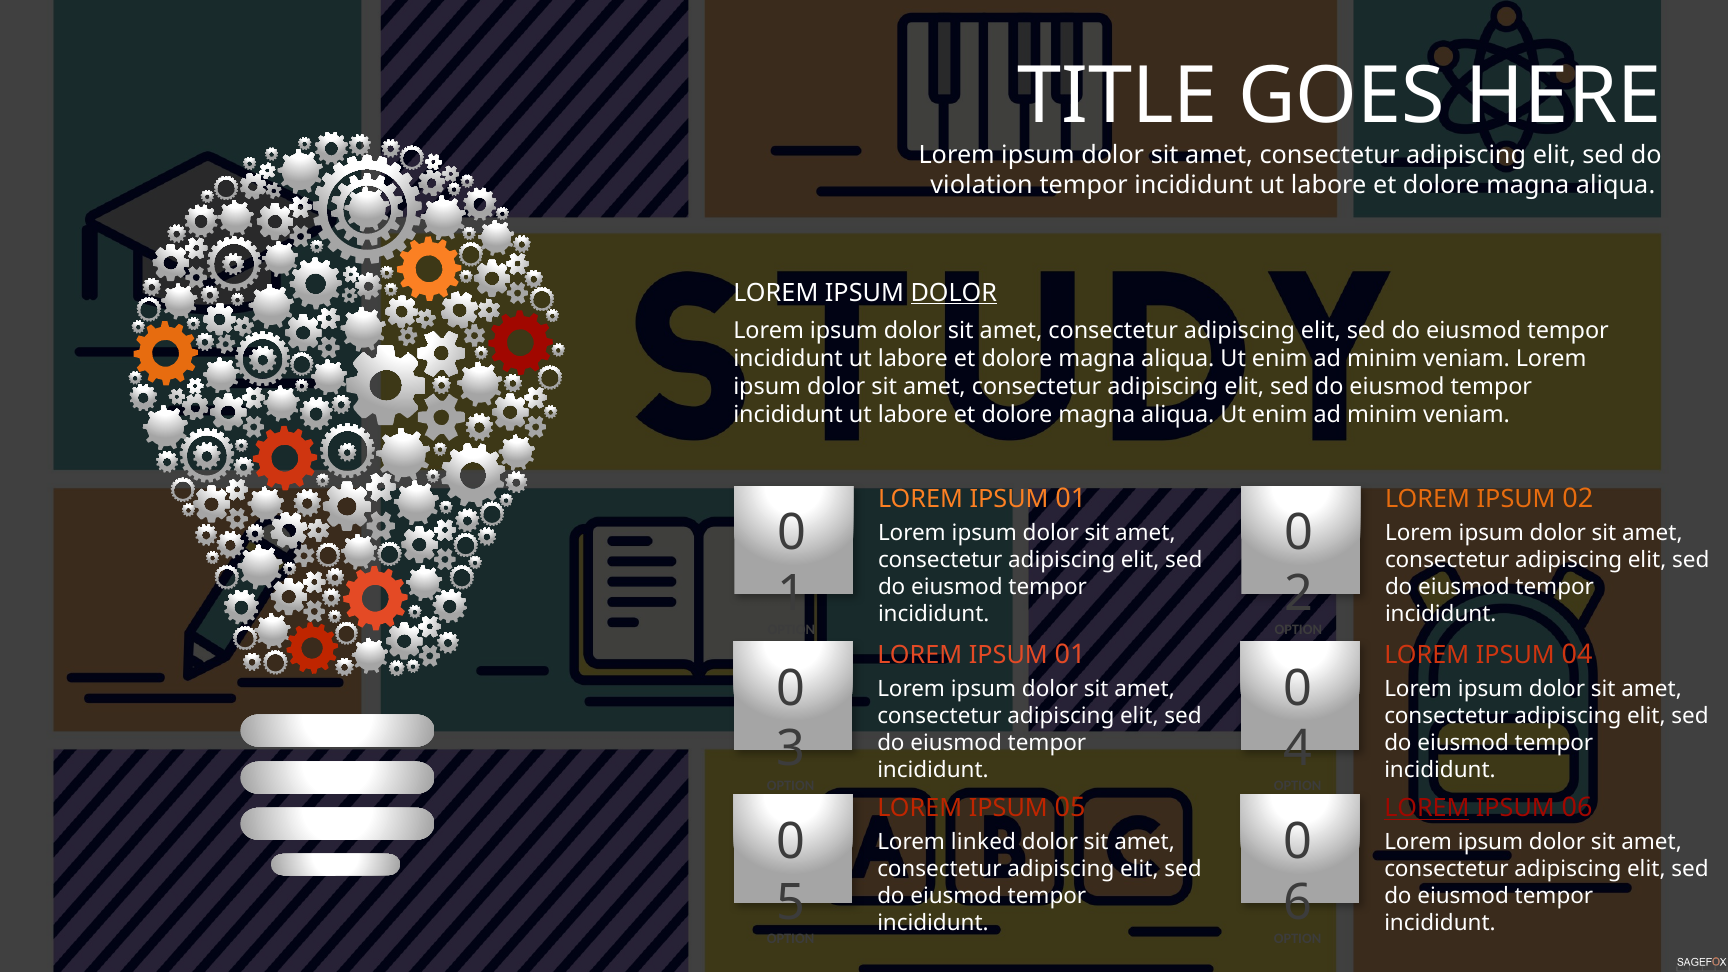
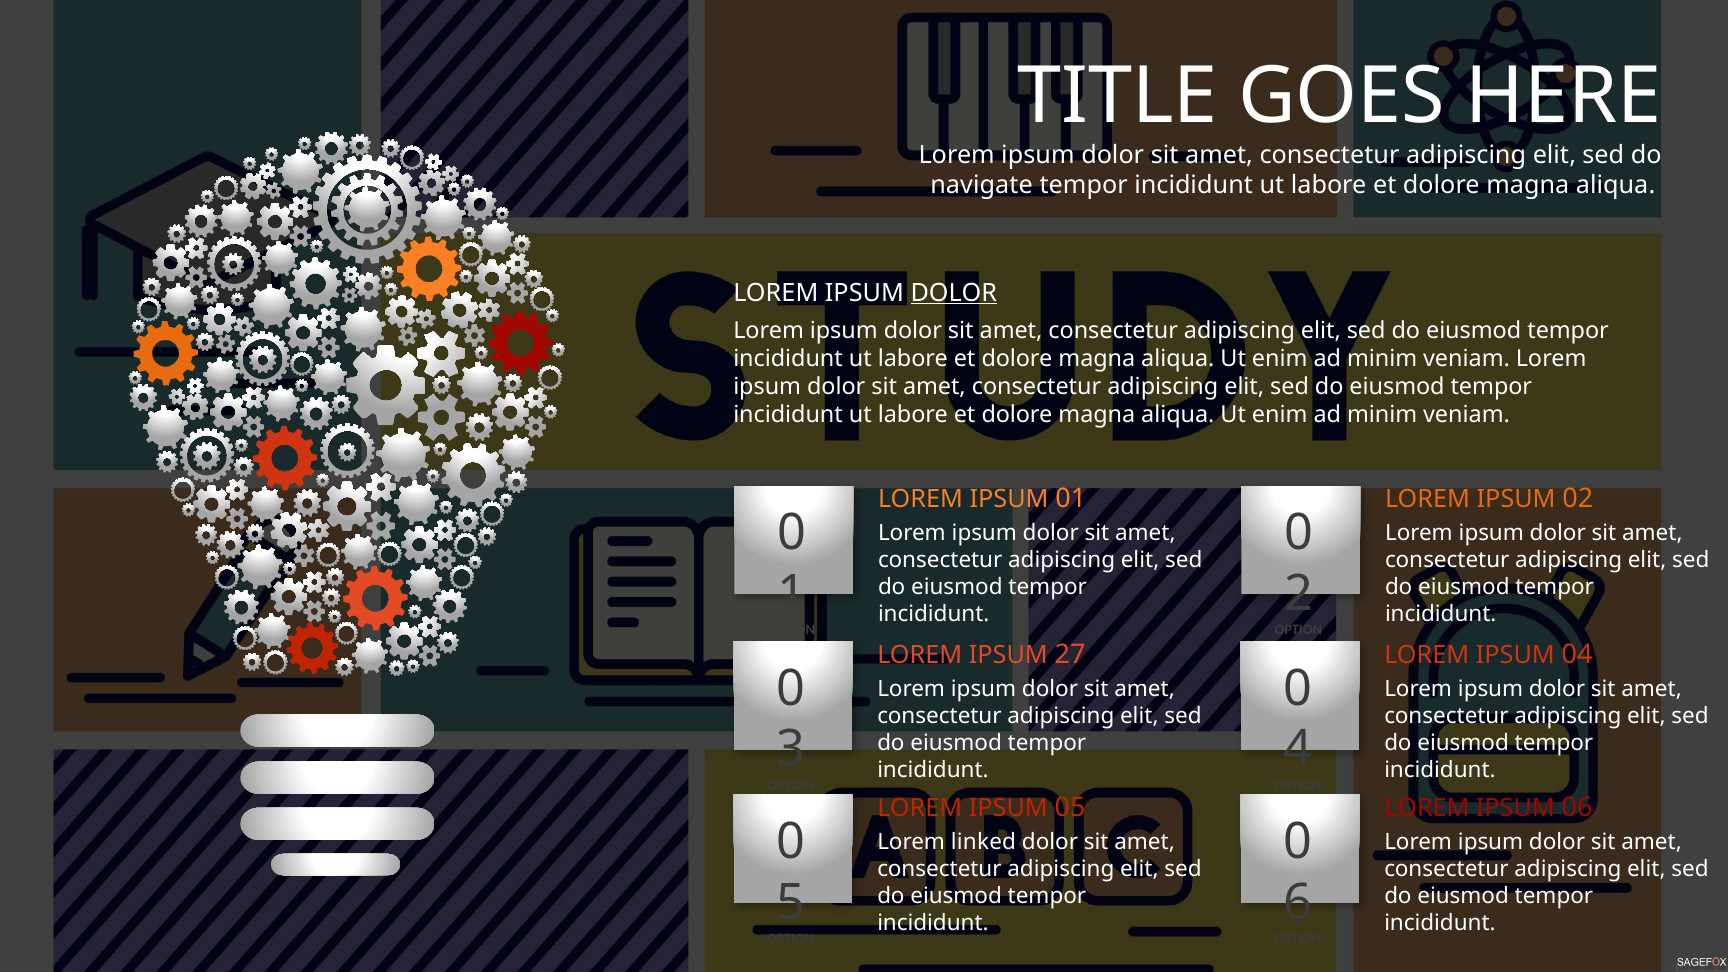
violation: violation -> navigate (982, 185)
01: 01 -> 27 (1070, 655)
LOREM underline: present -> none (1427, 808)
